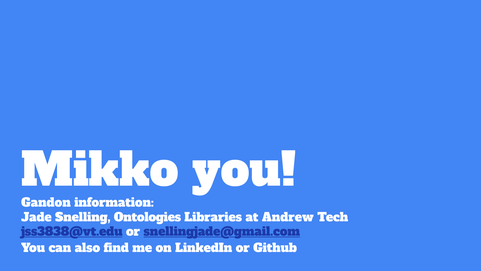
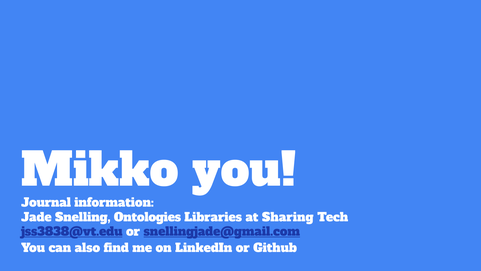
Gandon: Gandon -> Journal (46, 203)
Andrew: Andrew -> Sharing (288, 217)
